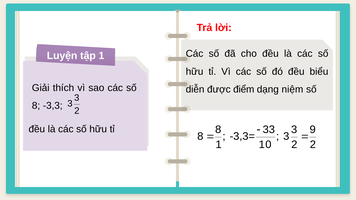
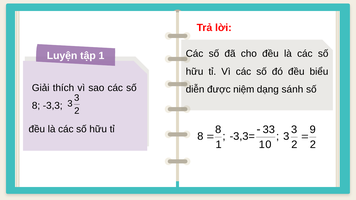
điểm: điểm -> niệm (244, 89)
niệm: niệm -> sánh (292, 89)
